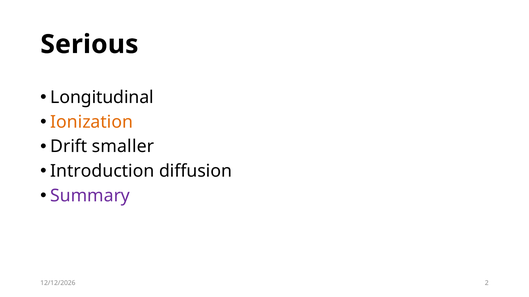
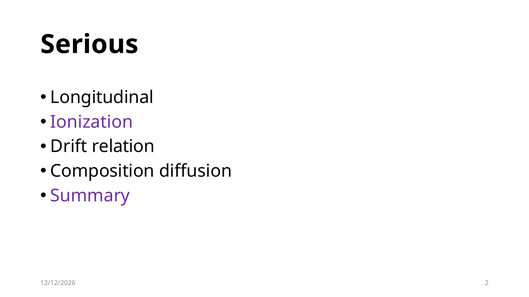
Ionization colour: orange -> purple (92, 122)
smaller: smaller -> relation (123, 147)
Introduction: Introduction -> Composition (102, 171)
